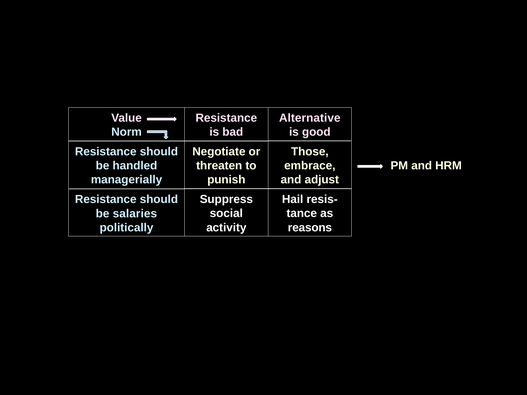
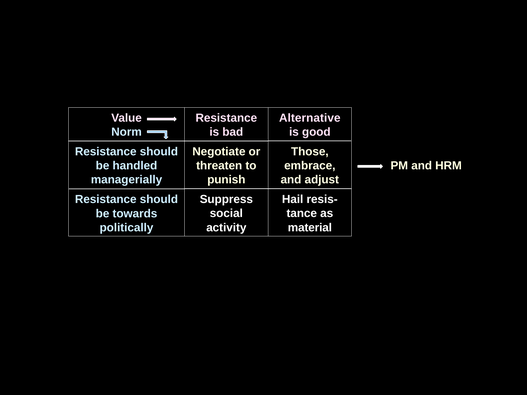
salaries: salaries -> towards (135, 214)
reasons: reasons -> material (310, 228)
